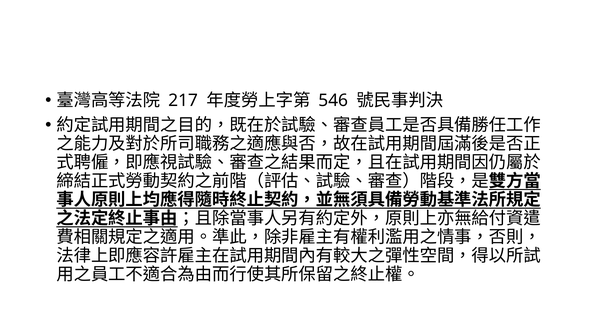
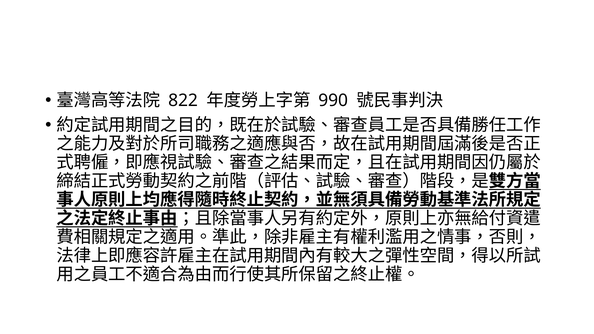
217: 217 -> 822 (183, 100)
546: 546 -> 990 (333, 100)
